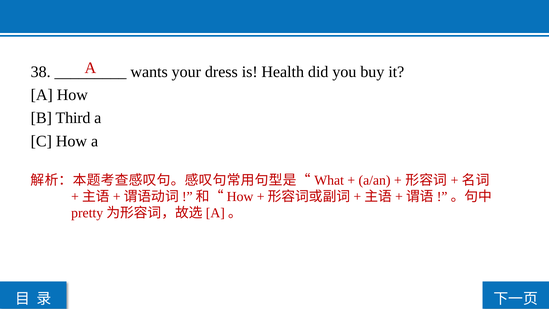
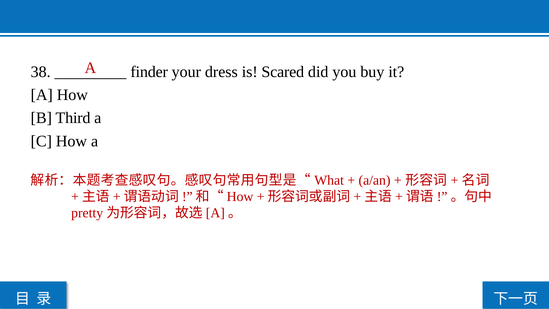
wants: wants -> finder (149, 72)
Health: Health -> Scared (283, 72)
